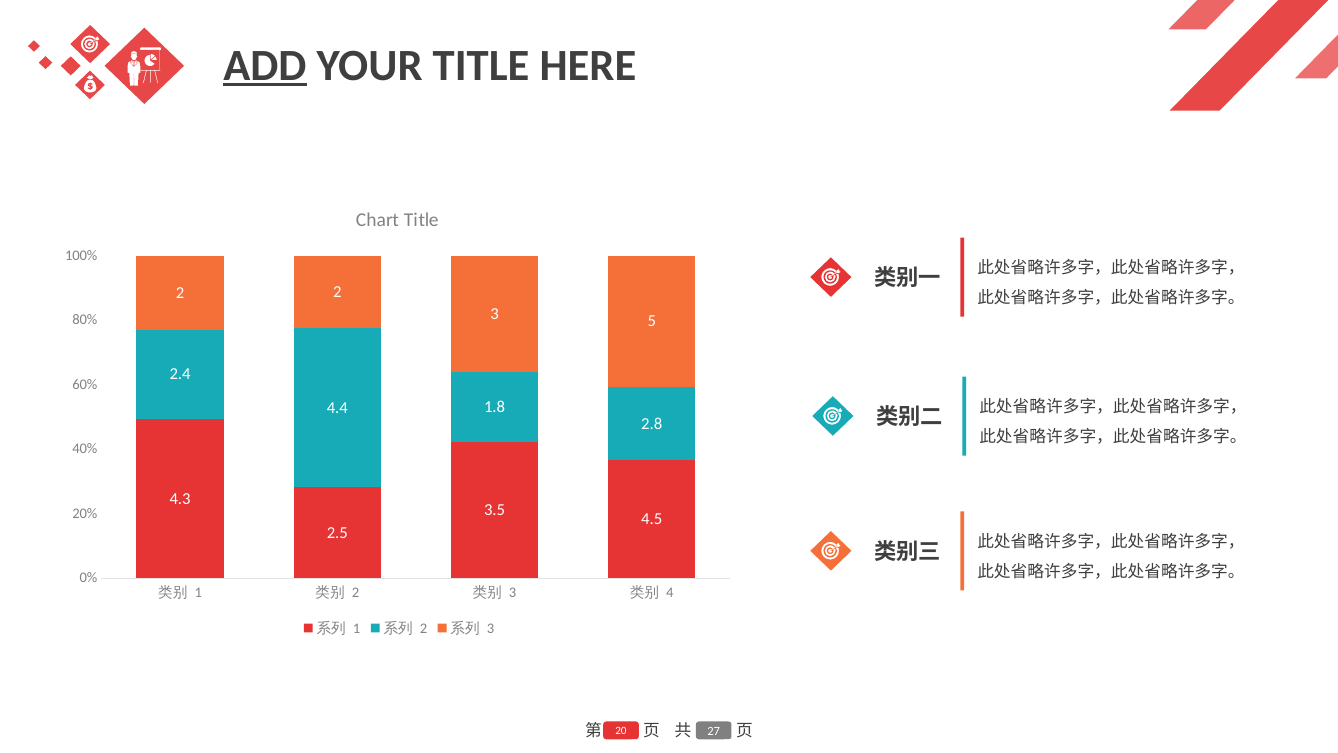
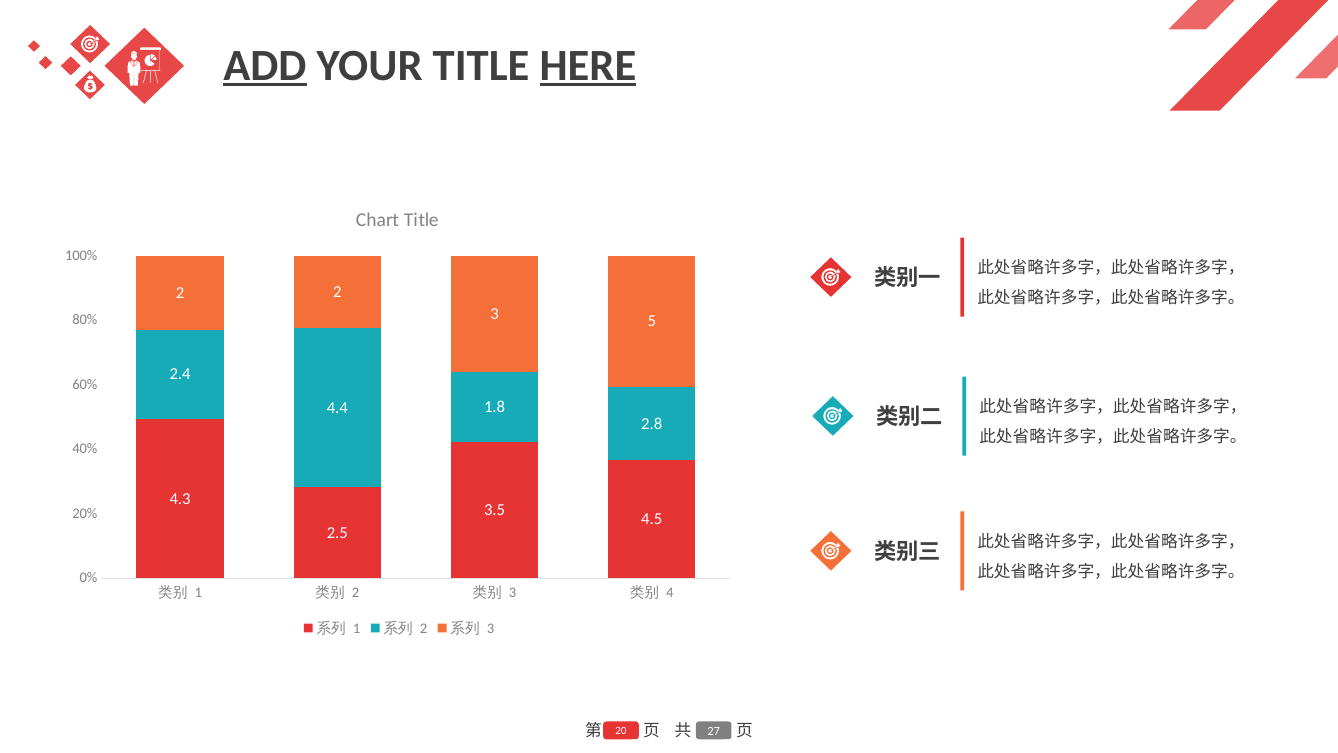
HERE underline: none -> present (588, 65)
